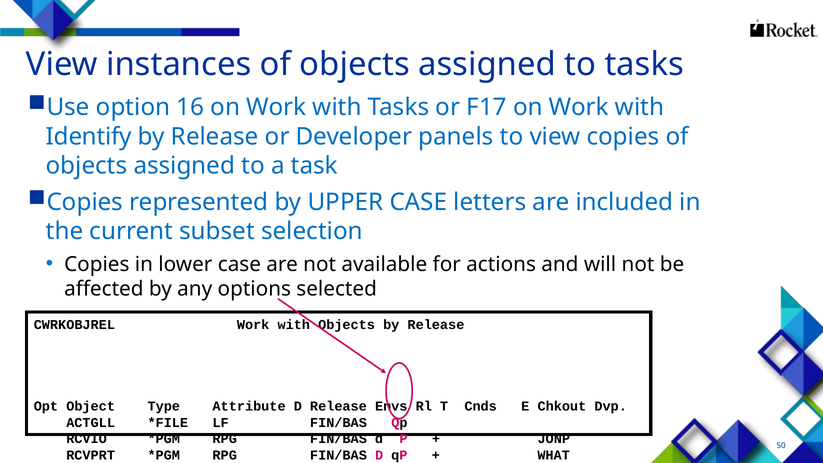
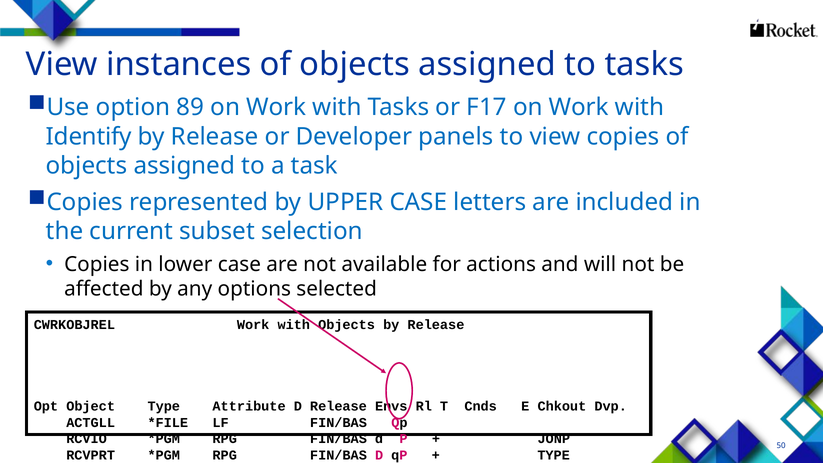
16: 16 -> 89 (190, 107)
WHAT: WHAT -> TYPE (554, 455)
